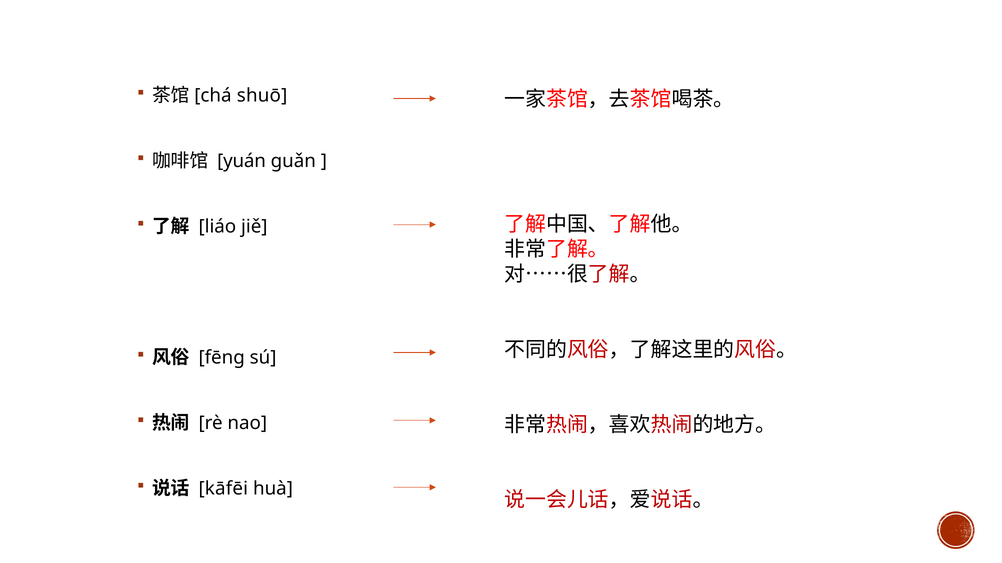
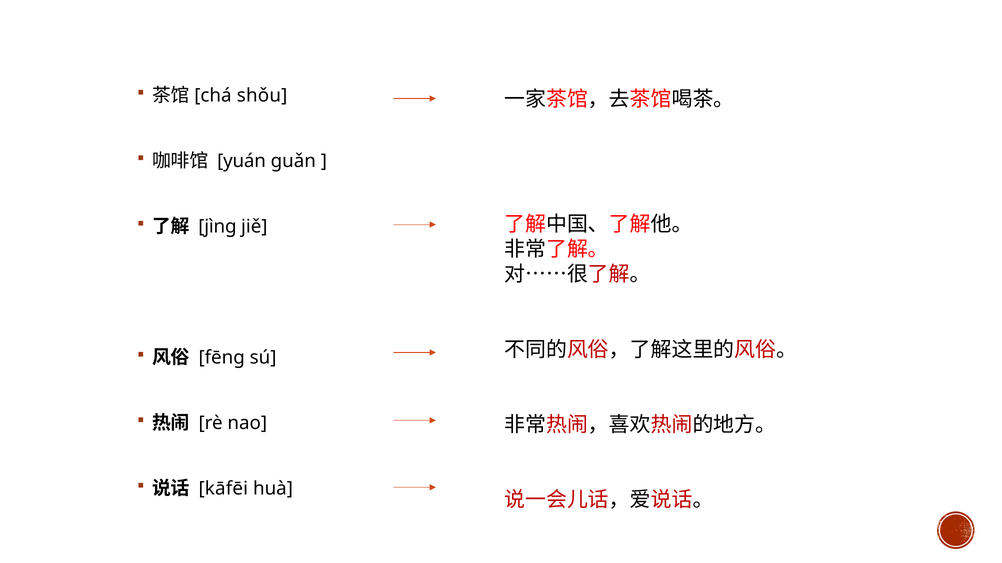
shuō: shuō -> shǒu (262, 96)
liáo: liáo -> jìng (217, 227)
